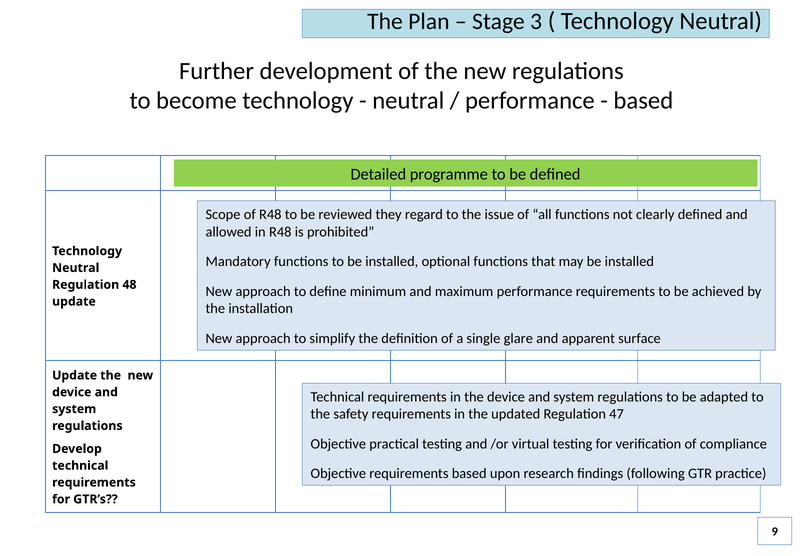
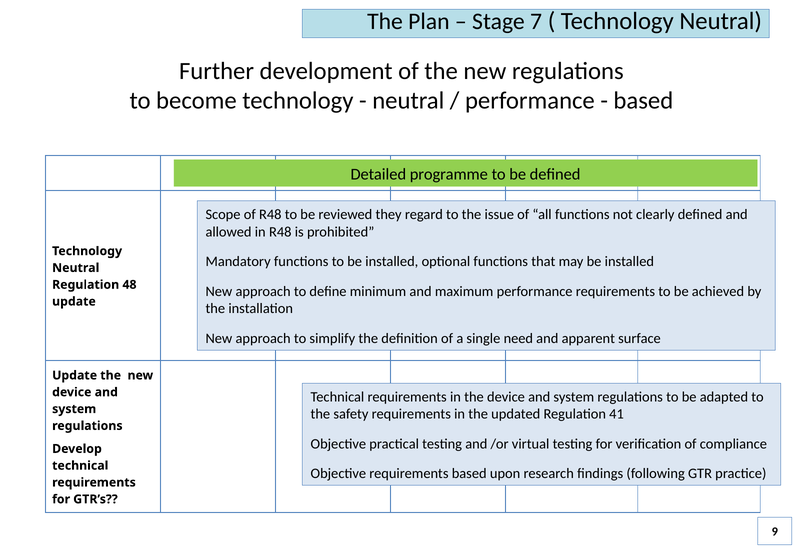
3: 3 -> 7 (536, 22)
glare: glare -> need (518, 338)
47: 47 -> 41 (617, 414)
